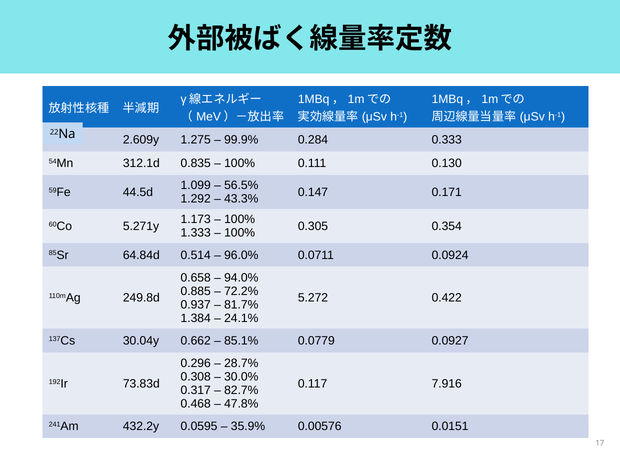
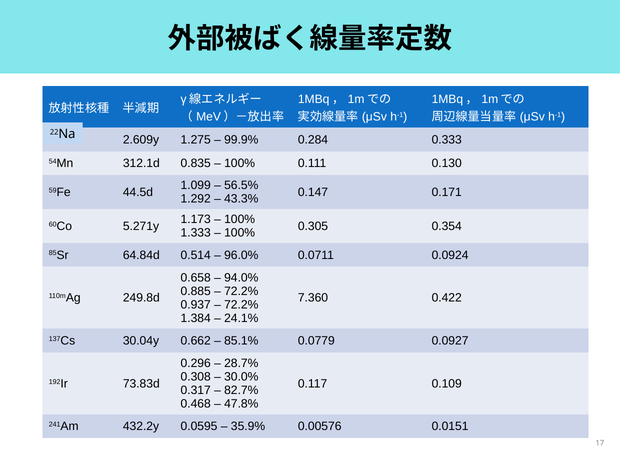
5.272: 5.272 -> 7.360 (313, 298)
81.7%: 81.7% -> 72.2% (241, 305)
7.916: 7.916 -> 0.109 (447, 384)
